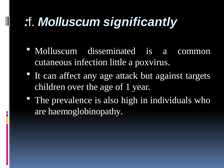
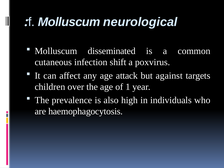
significantly: significantly -> neurological (140, 22)
little: little -> shift (118, 62)
haemoglobinopathy: haemoglobinopathy -> haemophagocytosis (86, 111)
